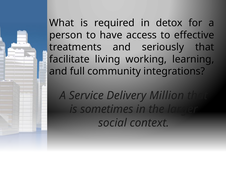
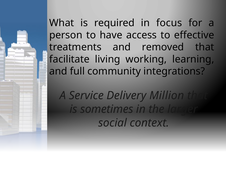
detox: detox -> focus (169, 23)
seriously: seriously -> removed (163, 47)
